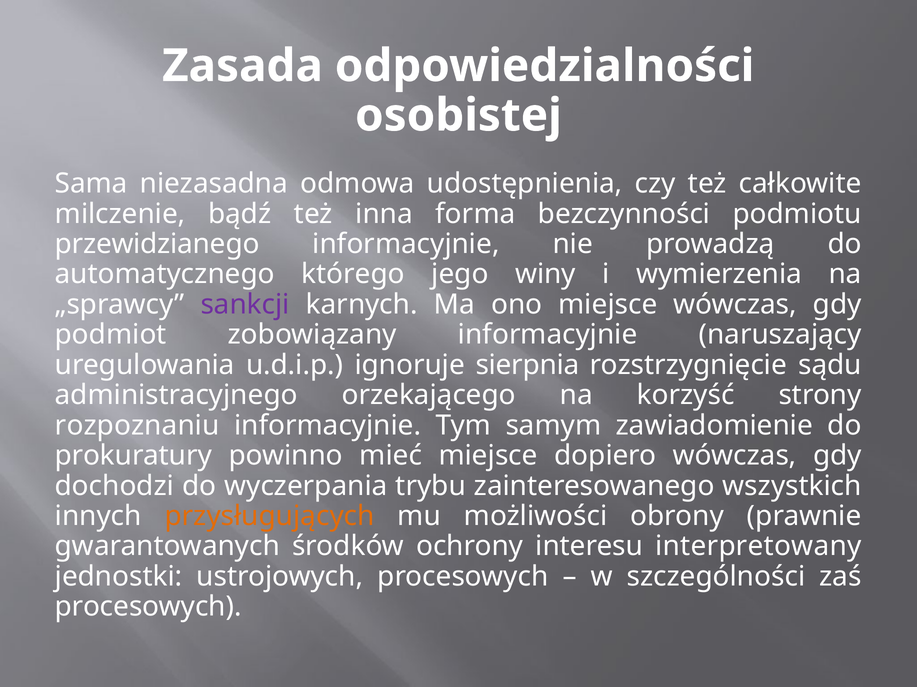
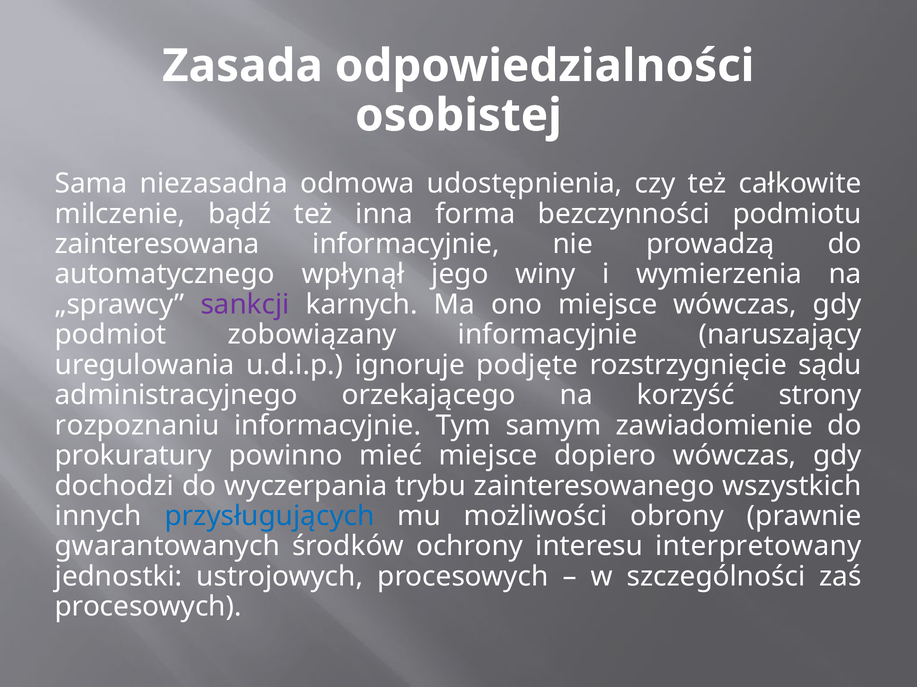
przewidzianego: przewidzianego -> zainteresowana (157, 244)
którego: którego -> wpłynął (353, 275)
sierpnia: sierpnia -> podjęte (527, 365)
przysługujących colour: orange -> blue (270, 517)
